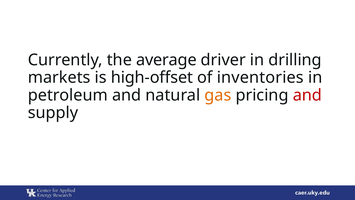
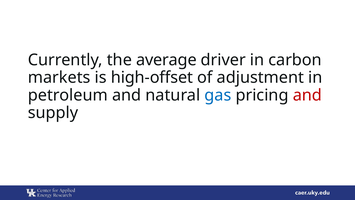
drilling: drilling -> carbon (295, 60)
inventories: inventories -> adjustment (260, 77)
gas colour: orange -> blue (218, 95)
